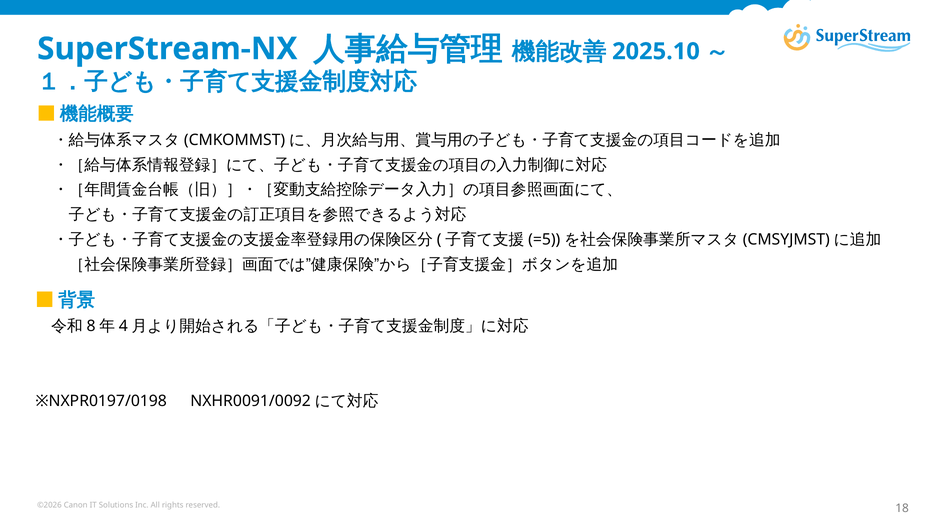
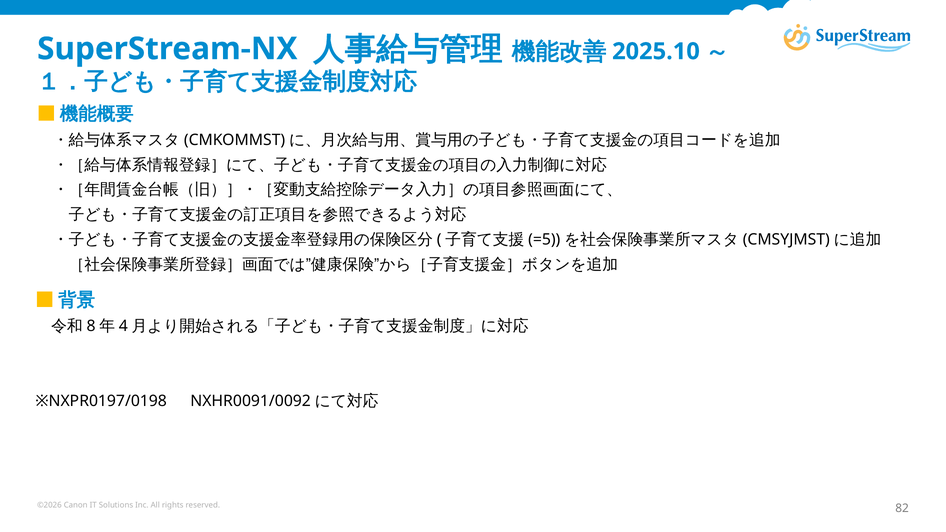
18: 18 -> 82 (902, 509)
